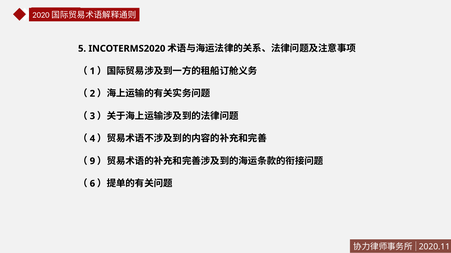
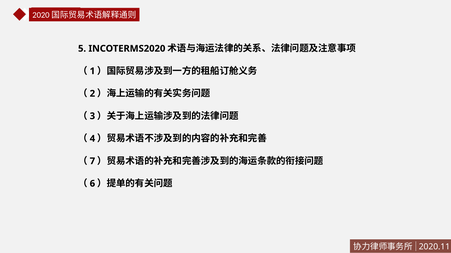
9: 9 -> 7 (92, 161)
